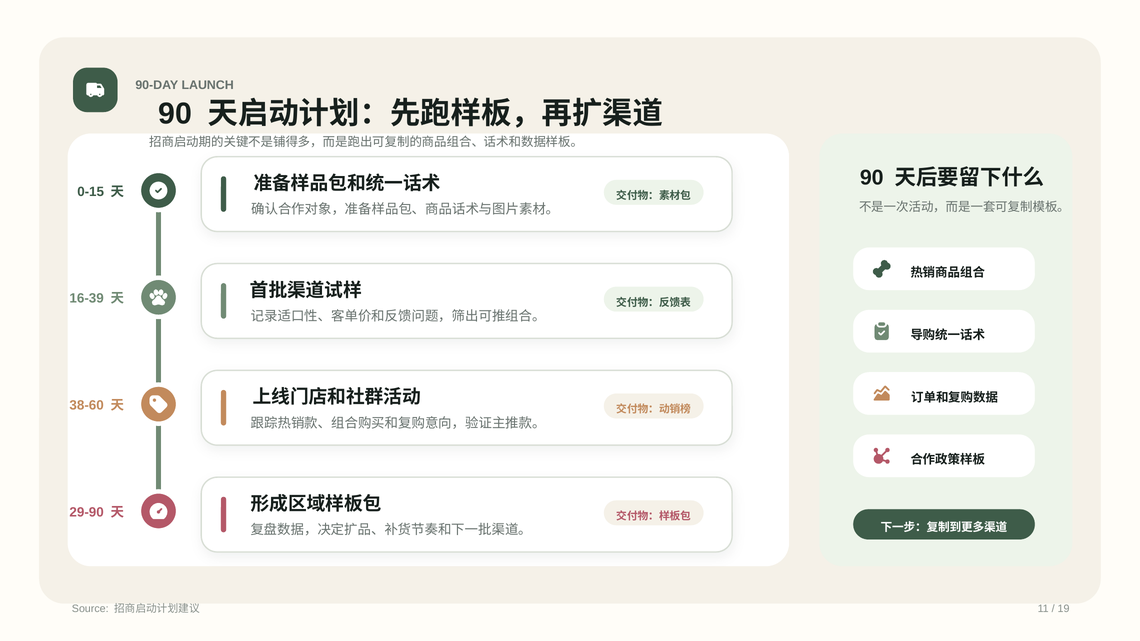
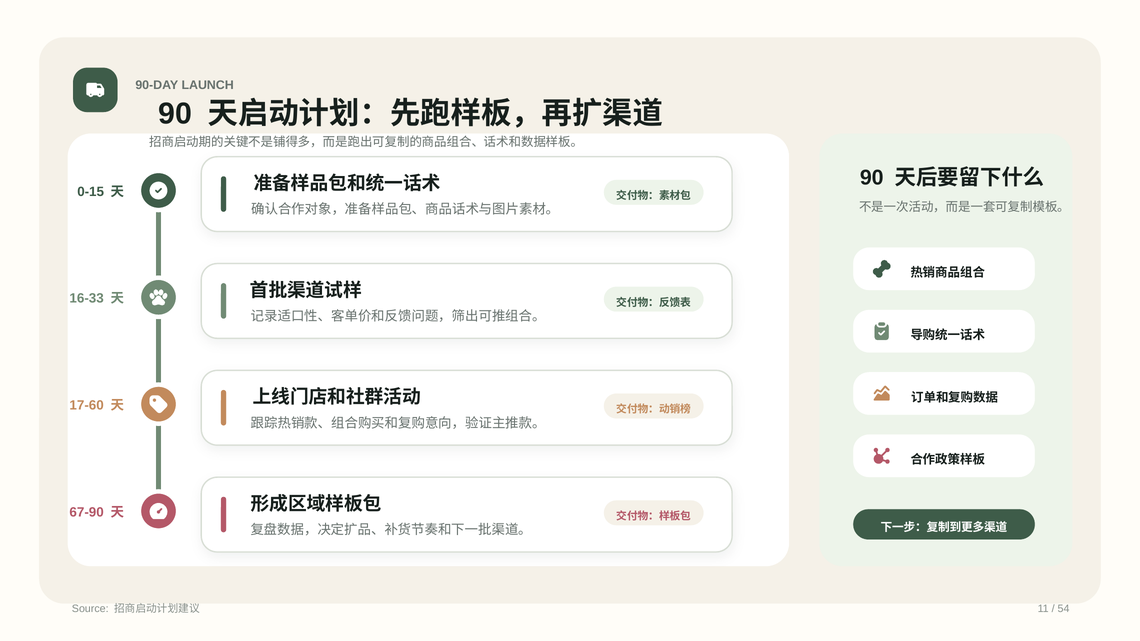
16-39: 16-39 -> 16-33 (87, 299)
38-60: 38-60 -> 17-60 (87, 405)
29-90: 29-90 -> 67-90 (87, 512)
19: 19 -> 54 (1064, 609)
